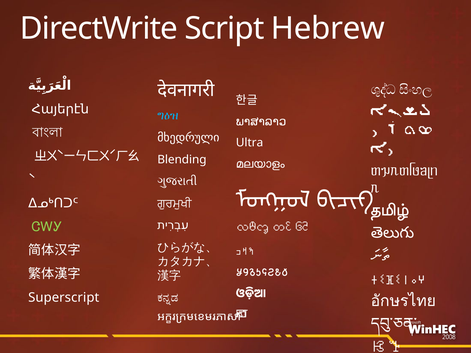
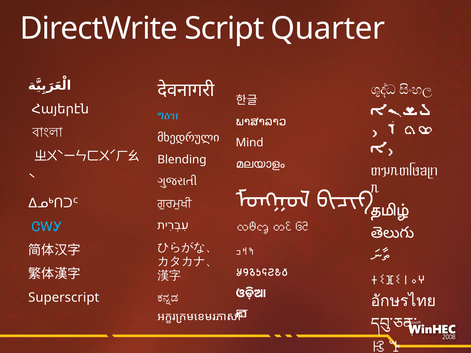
Hebrew: Hebrew -> Quarter (328, 29)
Ultra: Ultra -> Mind (250, 143)
ᏣᎳᎩ colour: light green -> light blue (47, 227)
